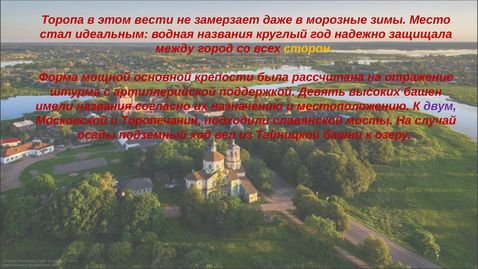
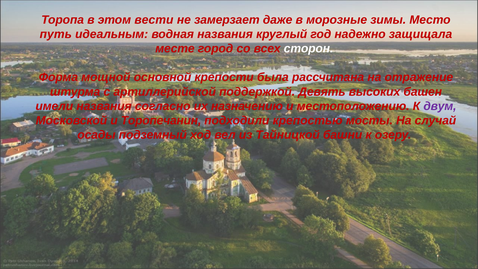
стал: стал -> путь (56, 34)
между: между -> месте (175, 49)
сторон colour: yellow -> white (309, 49)
славянской: славянской -> крепостью (308, 120)
